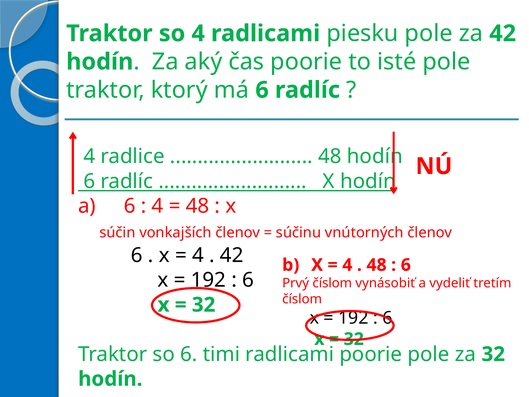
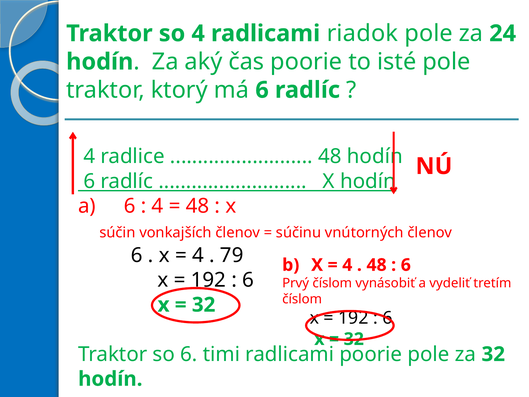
piesku: piesku -> riadok (362, 33)
za 42: 42 -> 24 (503, 33)
42: 42 -> 79 (232, 255)
